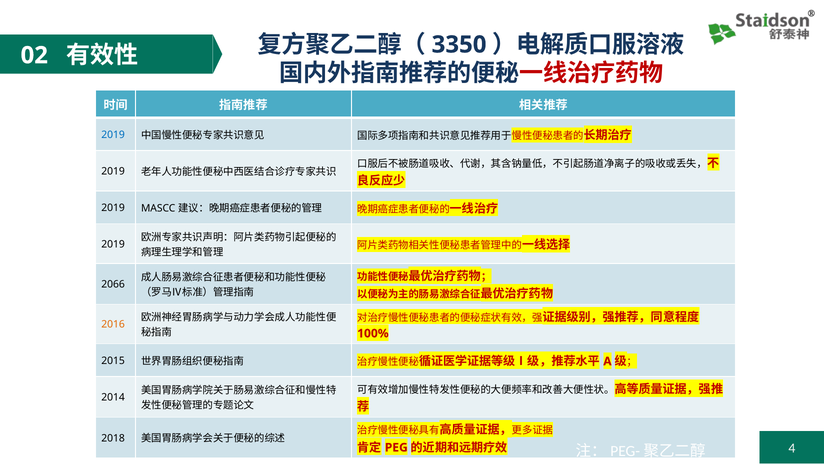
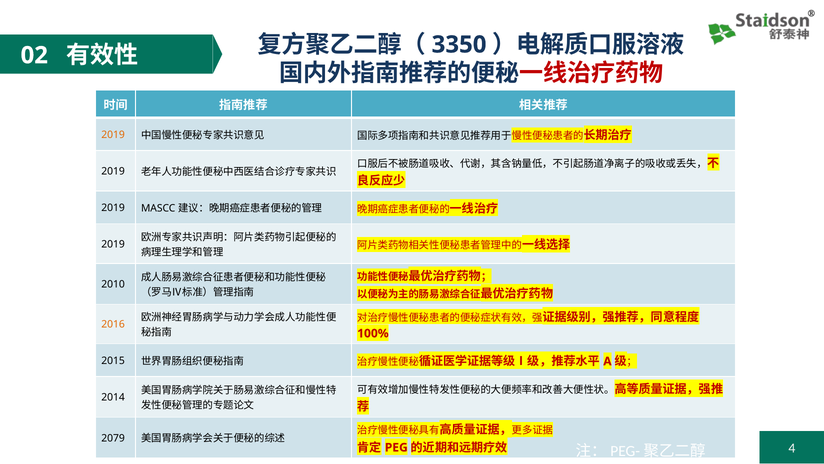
2019 colour: blue -> orange (113, 135)
2066: 2066 -> 2010 (113, 284)
2018: 2018 -> 2079 (113, 438)
